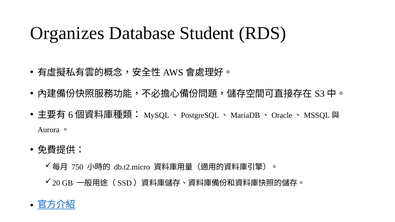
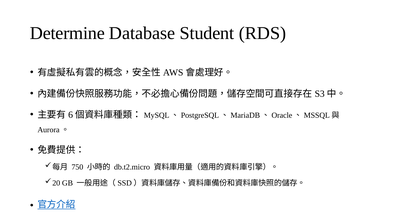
Organizes: Organizes -> Determine (67, 33)
